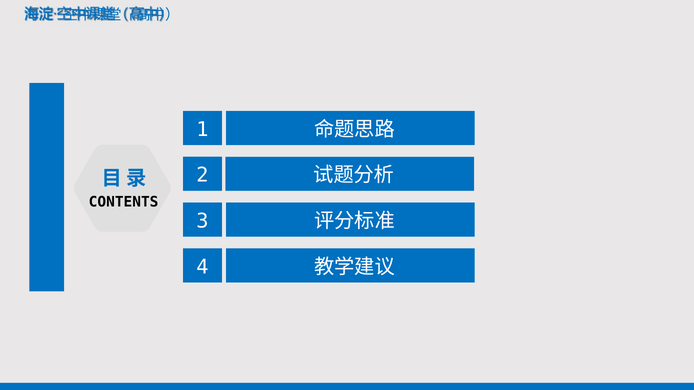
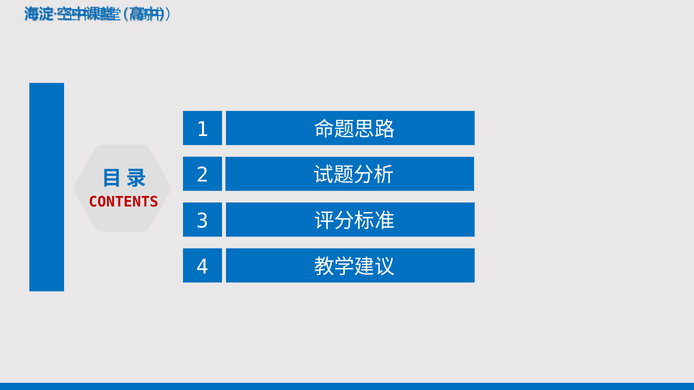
CONTENTS colour: black -> red (124, 202)
